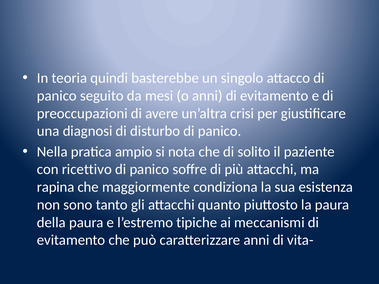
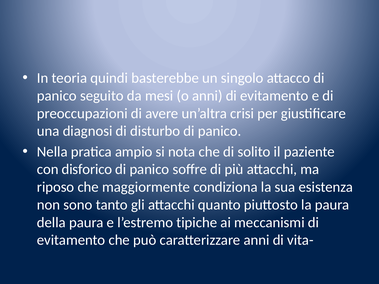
ricettivo: ricettivo -> disforico (87, 170)
rapina: rapina -> riposo (56, 187)
